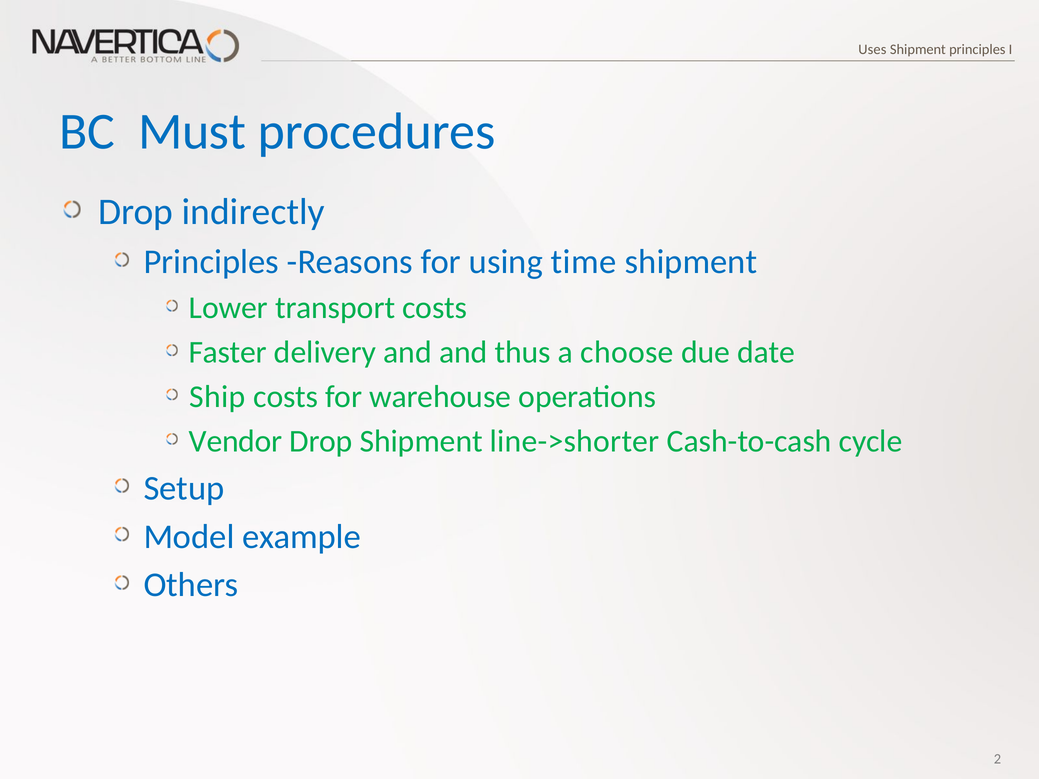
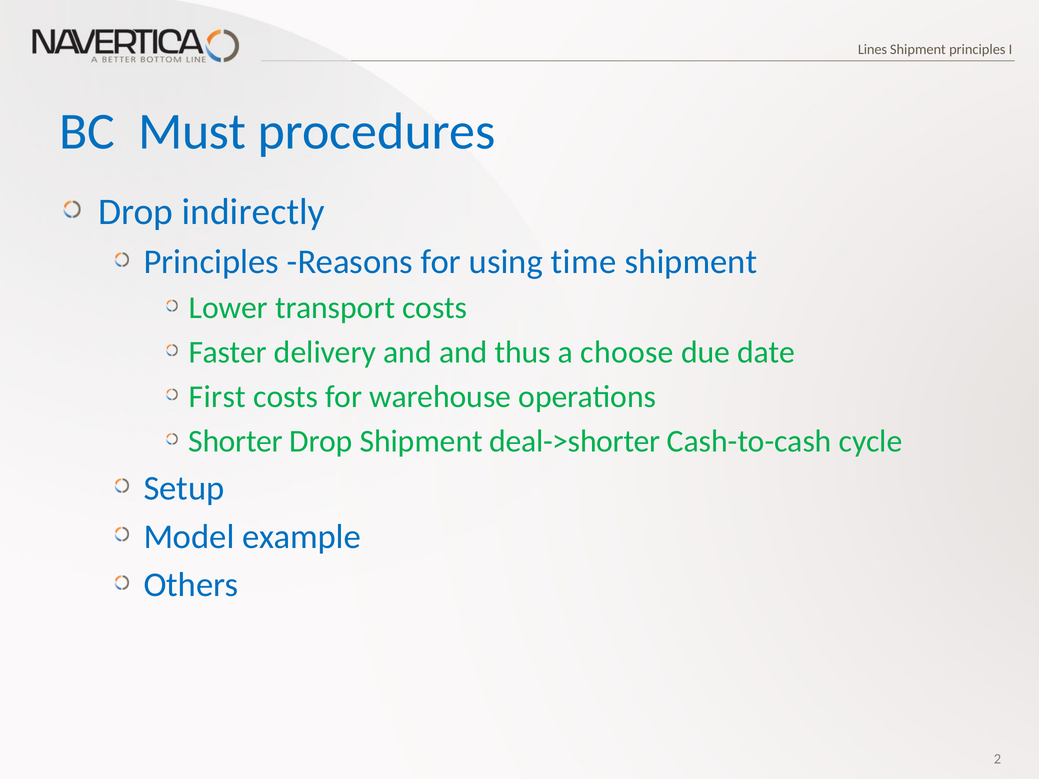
Uses: Uses -> Lines (872, 50)
Ship: Ship -> First (217, 397)
Vendor: Vendor -> Shorter (236, 441)
line->shorter: line->shorter -> deal->shorter (575, 441)
